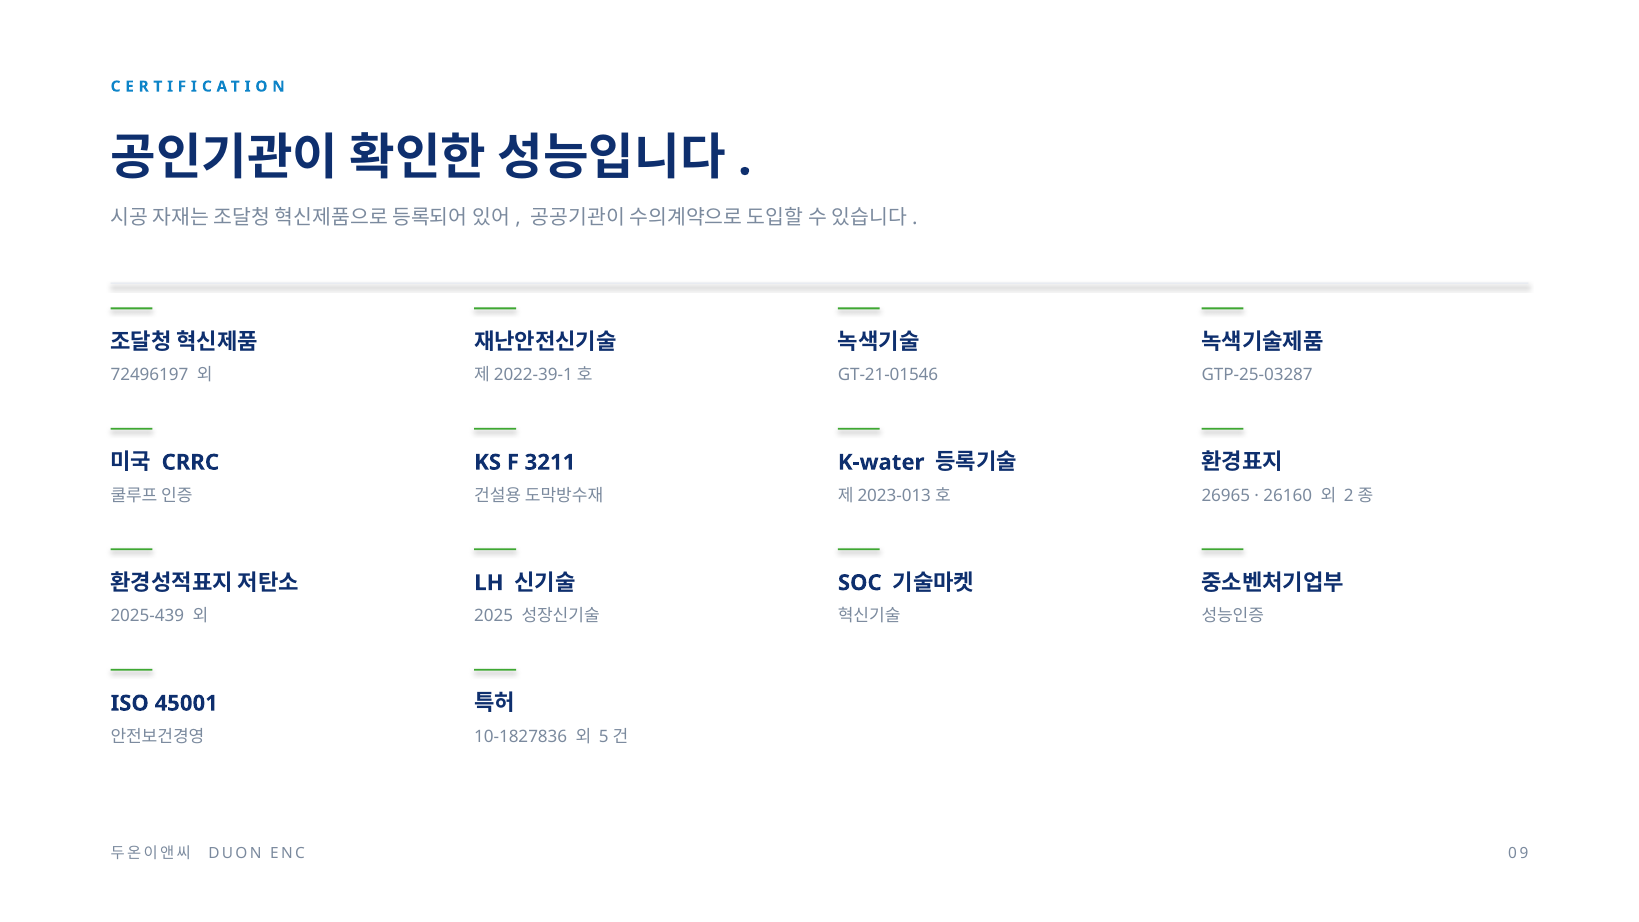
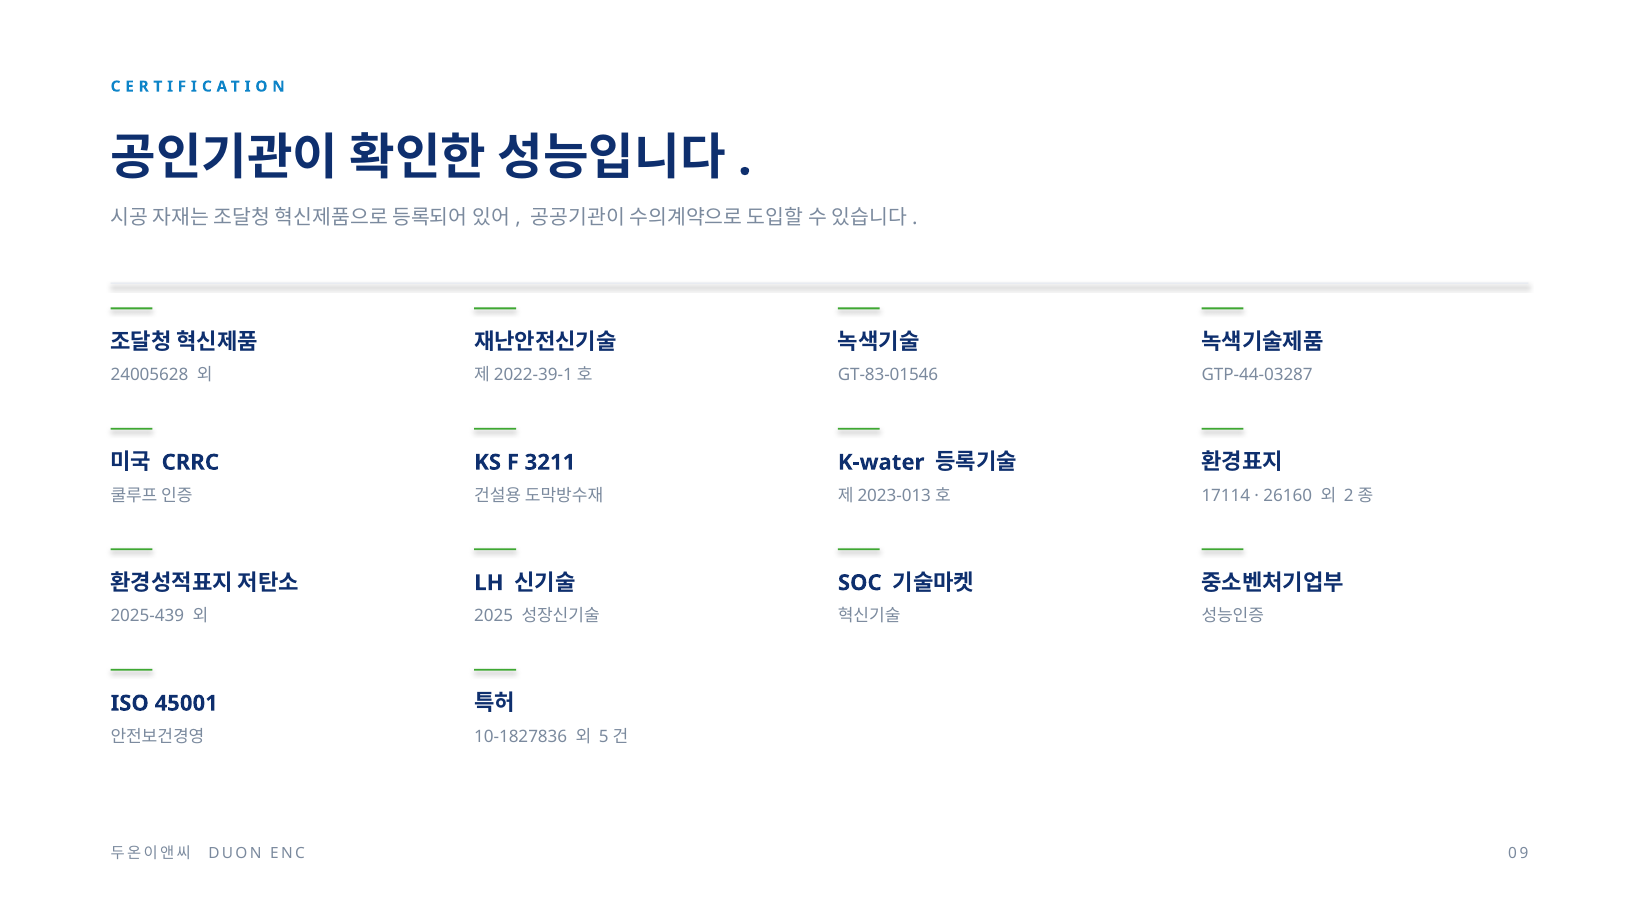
72496197: 72496197 -> 24005628 (149, 375)
GT-21-01546: GT-21-01546 -> GT-83-01546 (888, 375)
GTP-25-03287: GTP-25-03287 -> GTP-44-03287 (1257, 375)
26965: 26965 -> 17114 (1226, 496)
